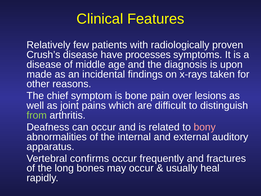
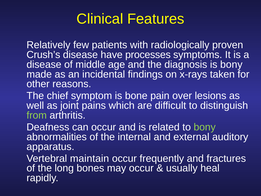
is upon: upon -> bony (231, 64)
bony colour: pink -> light green (205, 127)
confirms: confirms -> maintain (89, 158)
